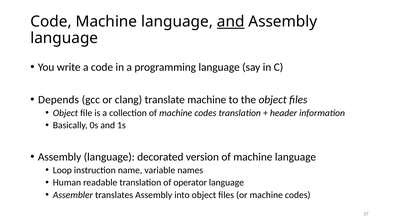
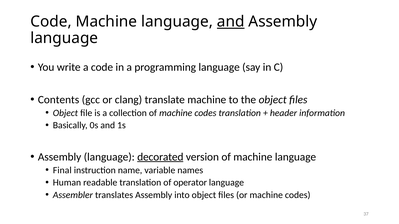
Depends: Depends -> Contents (59, 100)
decorated underline: none -> present (160, 157)
Loop: Loop -> Final (62, 170)
